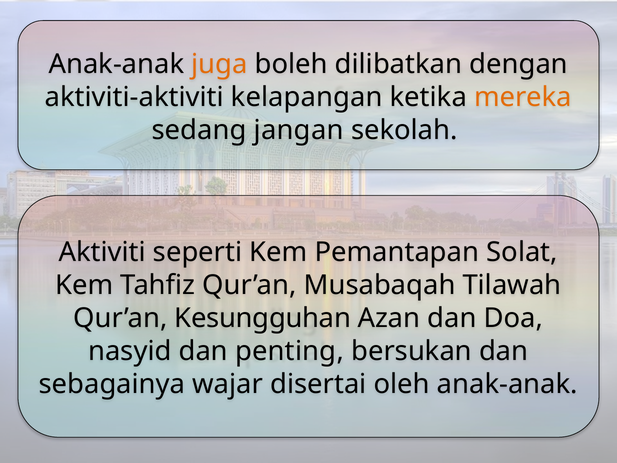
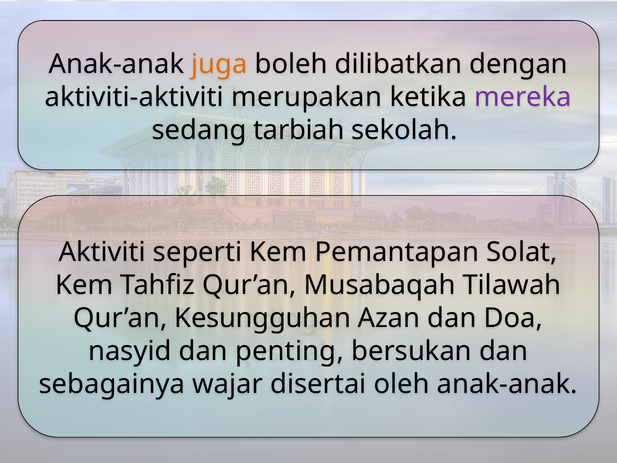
kelapangan: kelapangan -> merupakan (307, 97)
mereka colour: orange -> purple (523, 97)
jangan: jangan -> tarbiah (299, 130)
